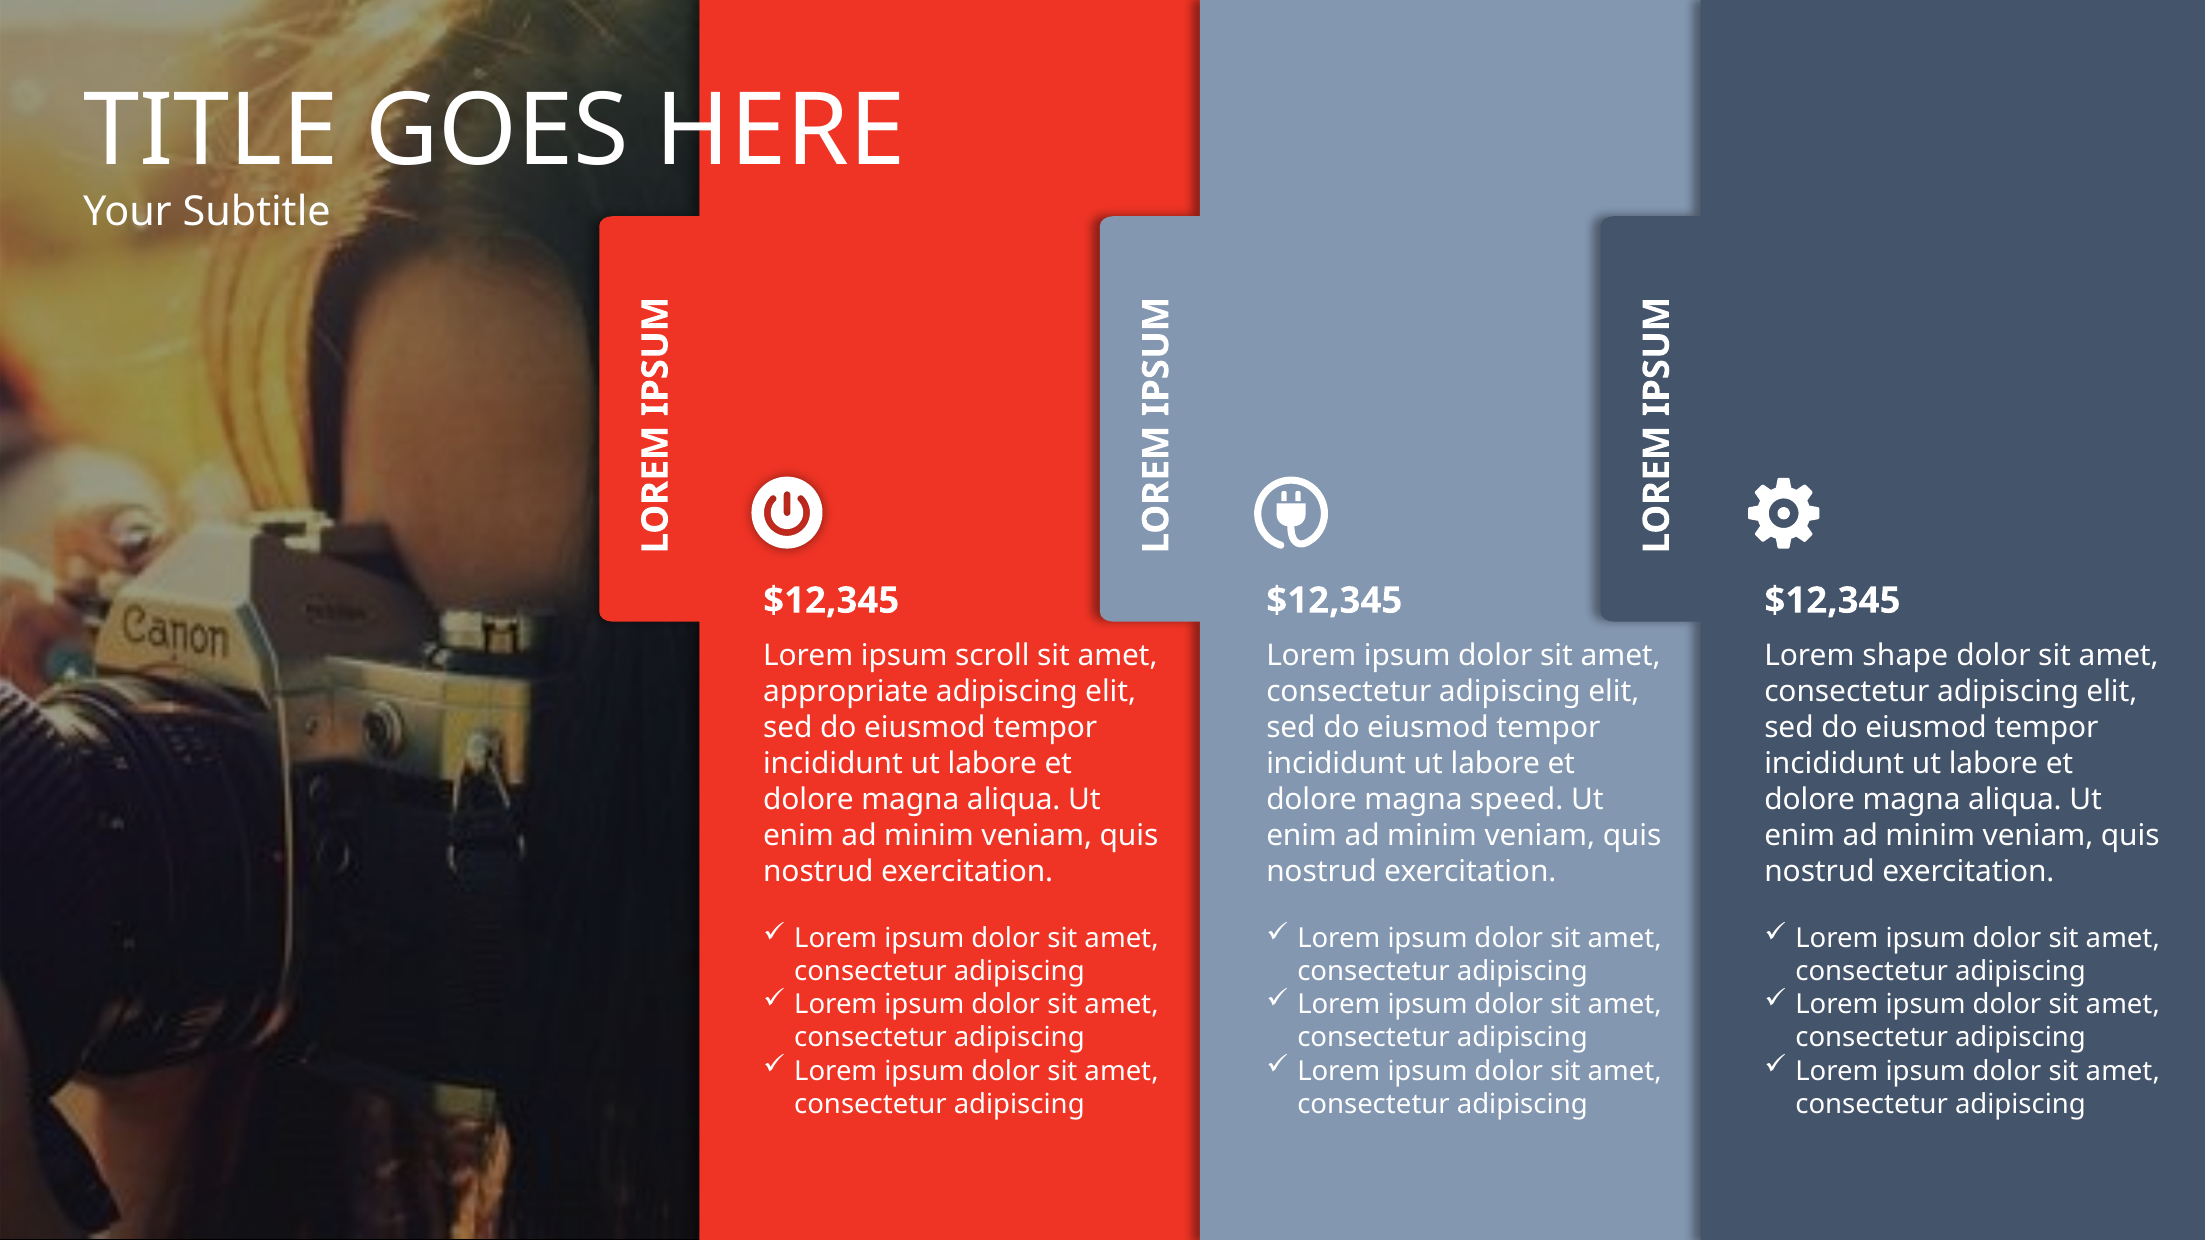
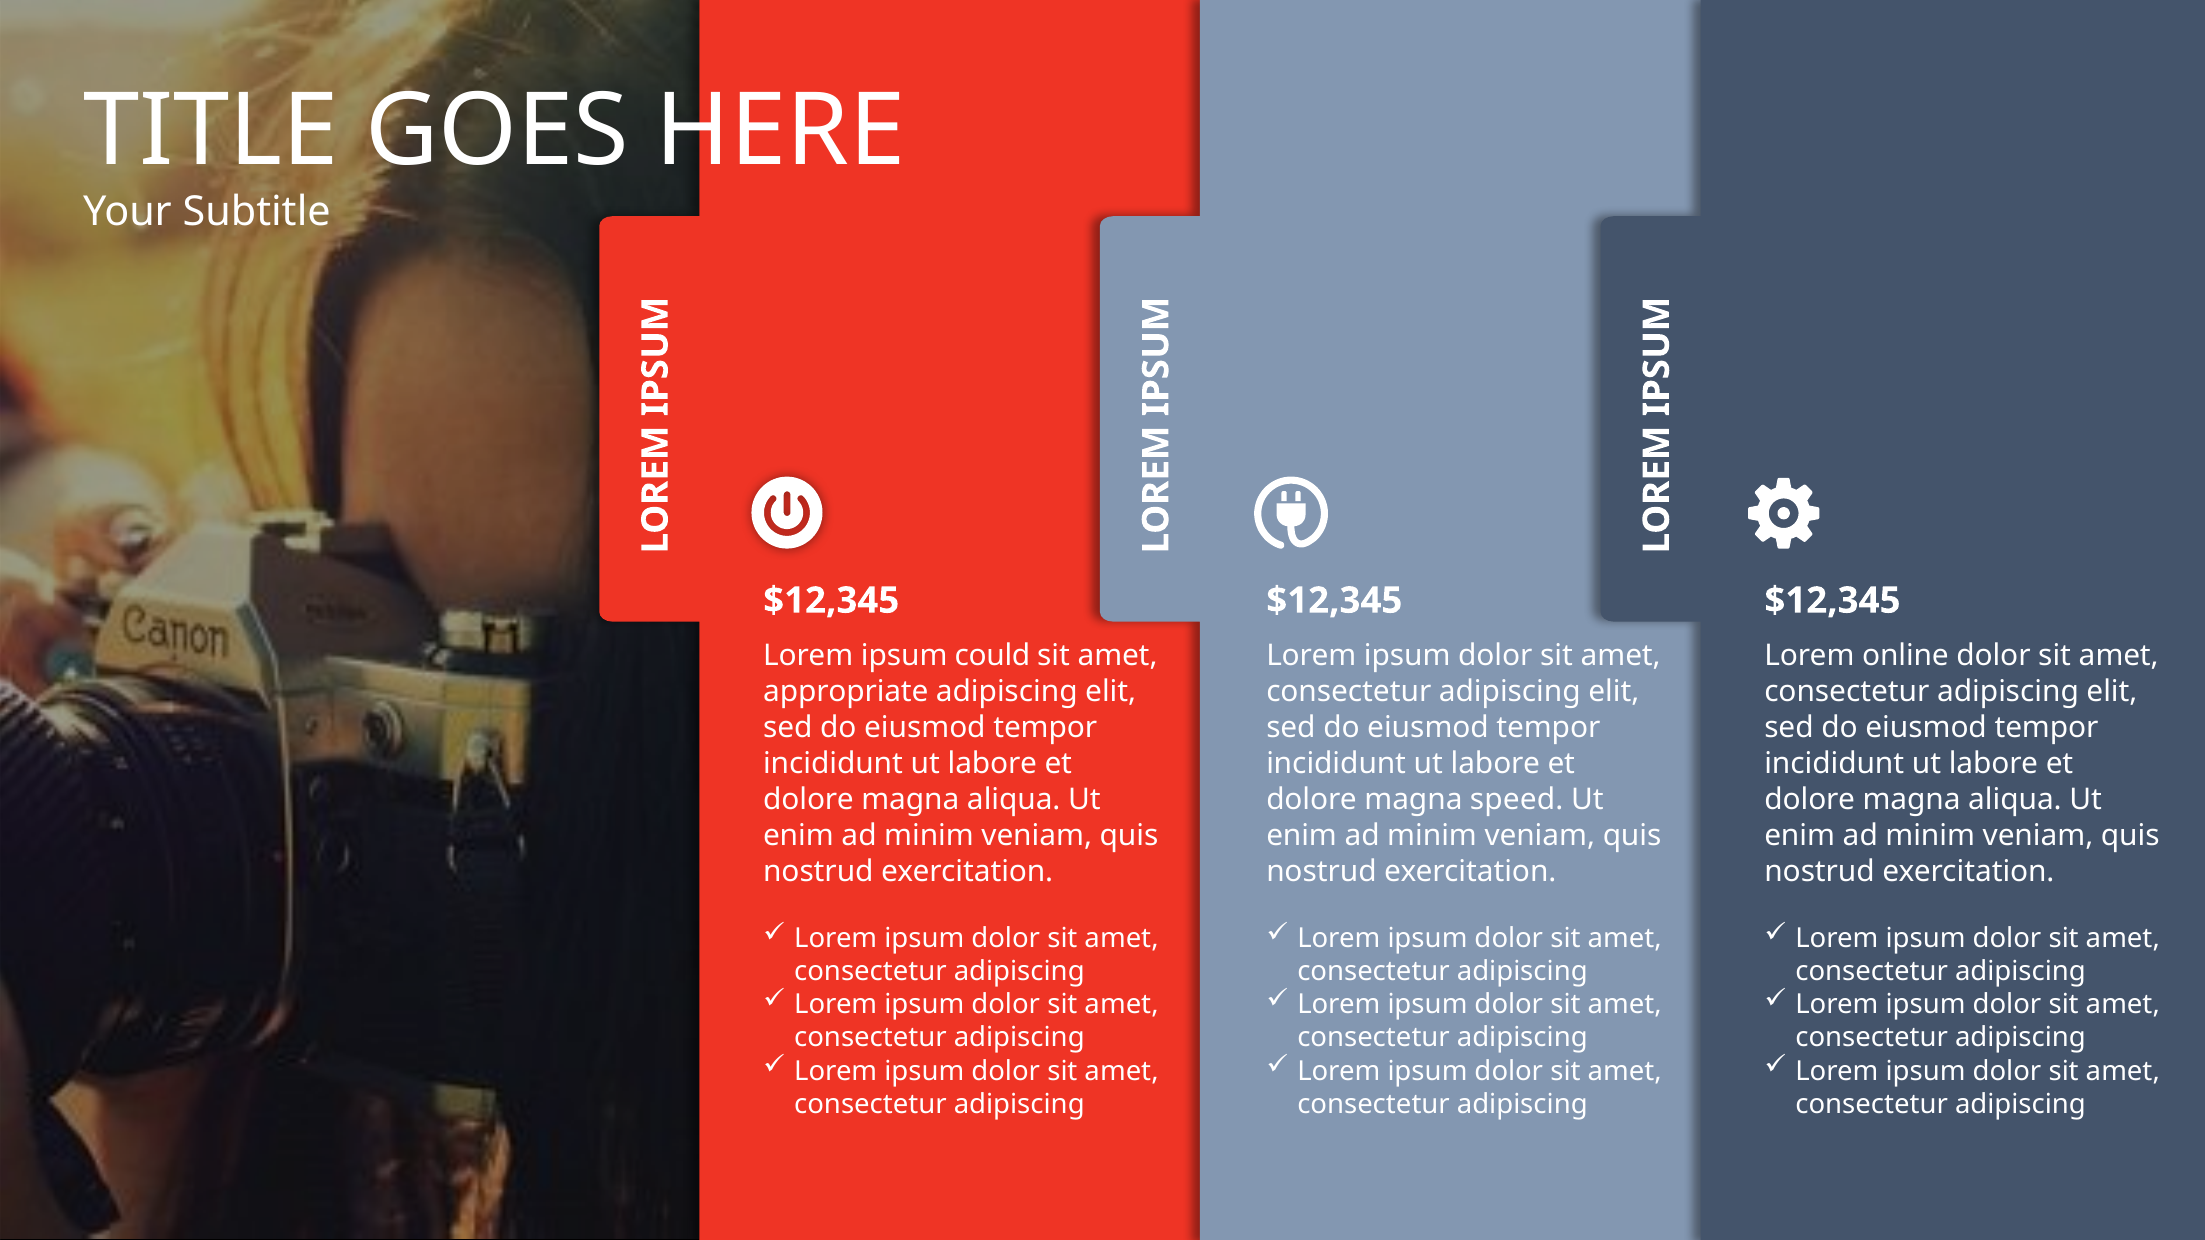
scroll: scroll -> could (992, 656)
shape: shape -> online (1905, 656)
